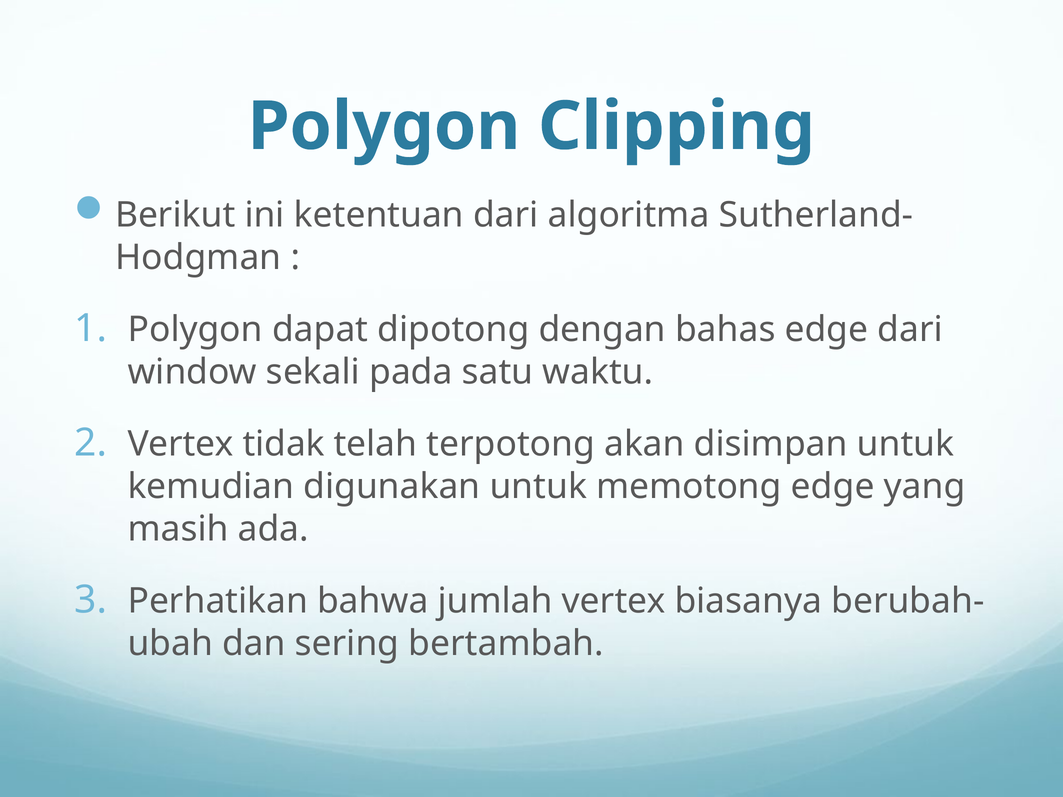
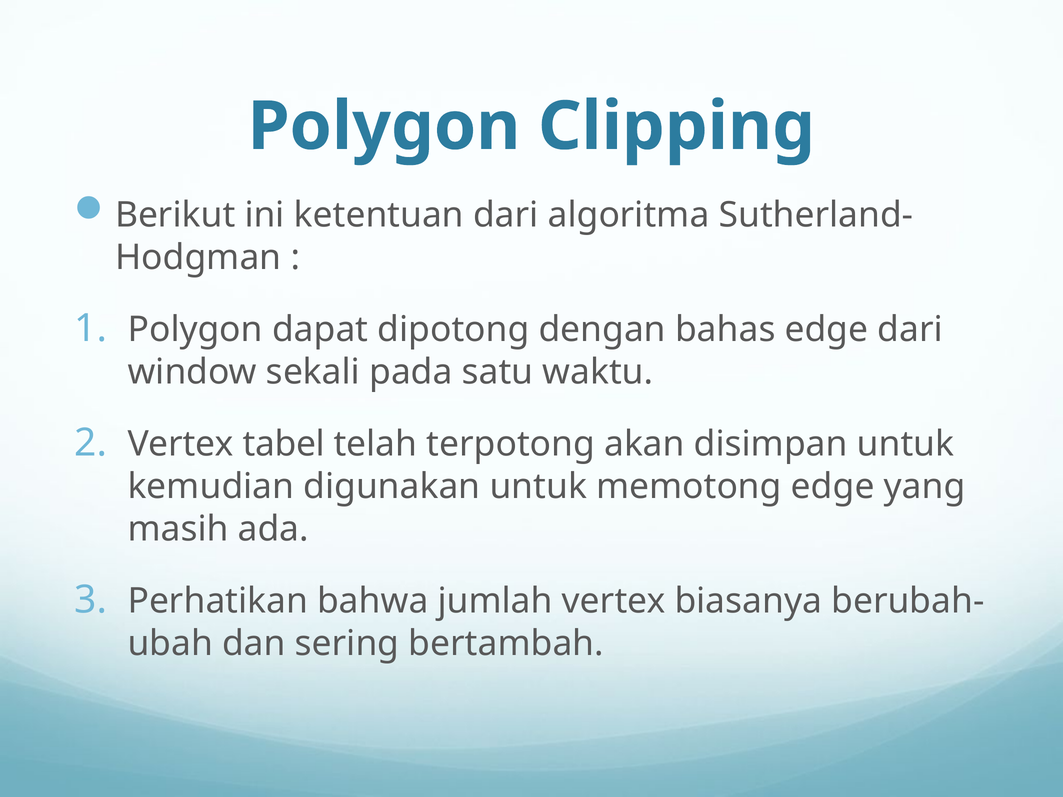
tidak: tidak -> tabel (284, 444)
